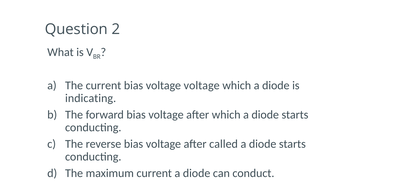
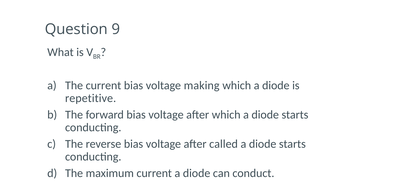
2: 2 -> 9 (116, 29)
voltage voltage: voltage -> making (202, 85)
indicating: indicating -> repetitive (91, 98)
